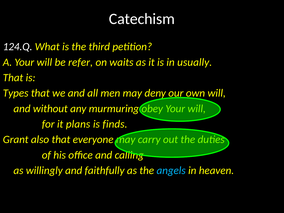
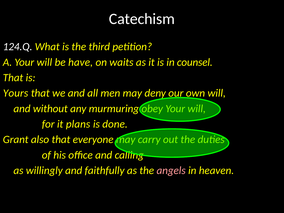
refer: refer -> have (81, 62)
usually: usually -> counsel (195, 62)
Types: Types -> Yours (16, 93)
finds: finds -> done (115, 124)
angels colour: light blue -> pink (171, 170)
